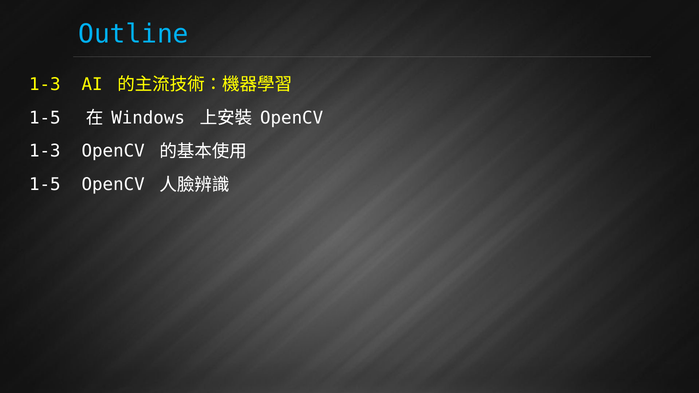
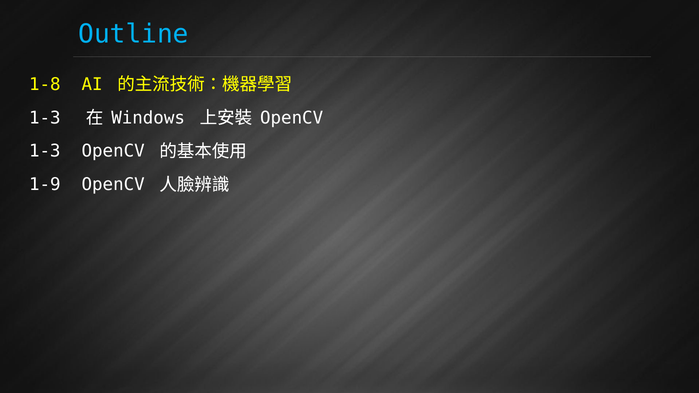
1-3: 1-3 -> 1-8 (45, 84)
1-5: 1-5 -> 1-3 (45, 118)
1-5: 1-5 -> 1-9 (45, 185)
